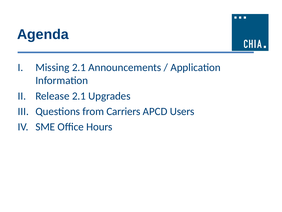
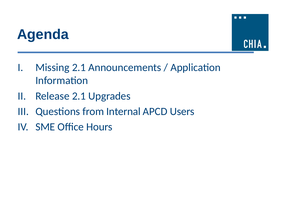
Carriers: Carriers -> Internal (123, 111)
